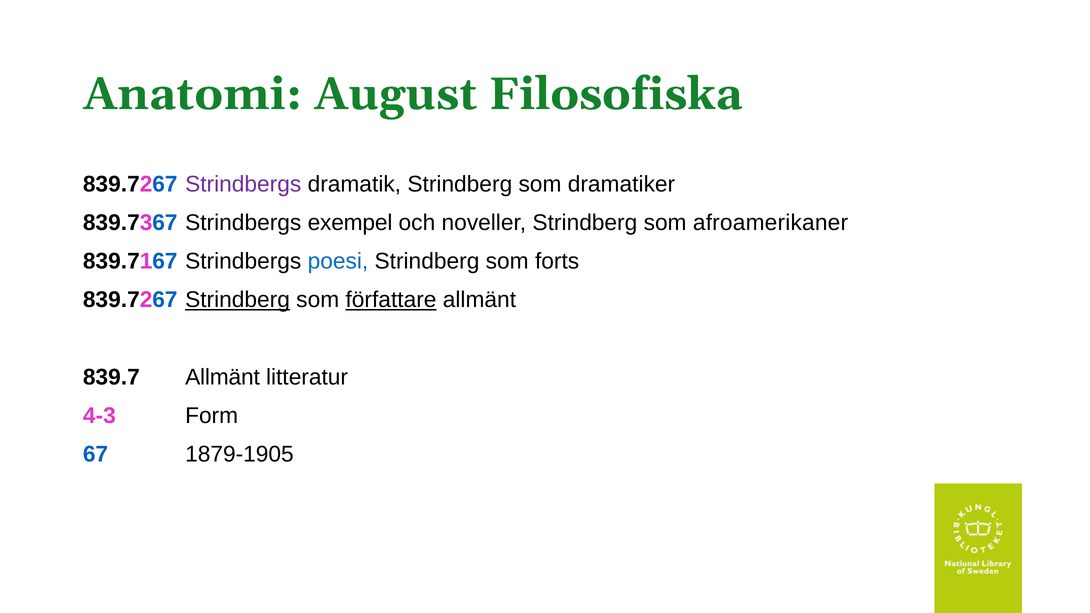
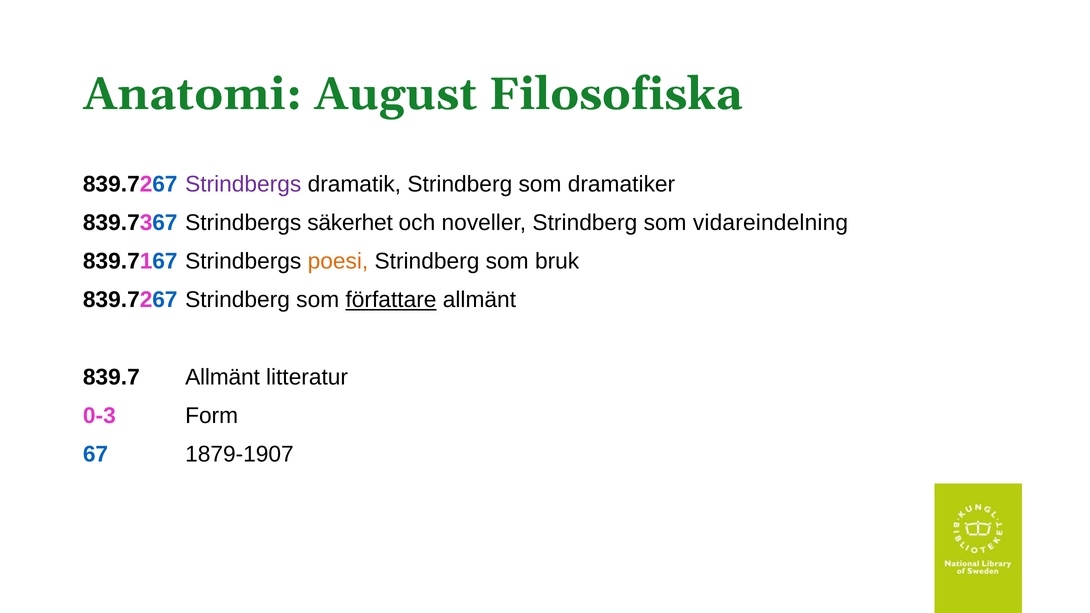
exempel: exempel -> säkerhet (350, 223)
afroamerikaner: afroamerikaner -> vidareindelning (771, 223)
poesi colour: blue -> orange (338, 261)
forts: forts -> bruk (557, 261)
Strindberg underline: present -> none (238, 300)
4-3: 4-3 -> 0-3 (99, 416)
1879-1905: 1879-1905 -> 1879-1907 (239, 455)
